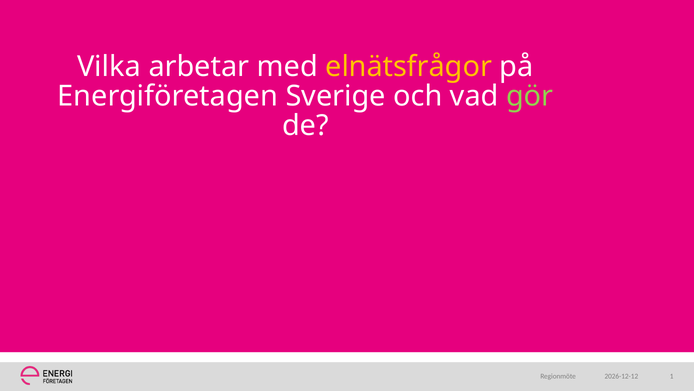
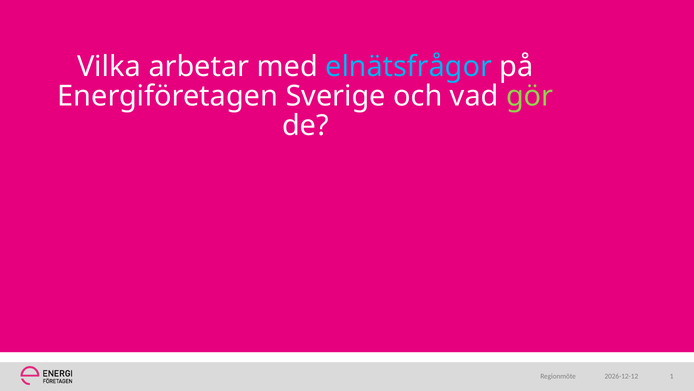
elnätsfrågor colour: yellow -> light blue (409, 66)
